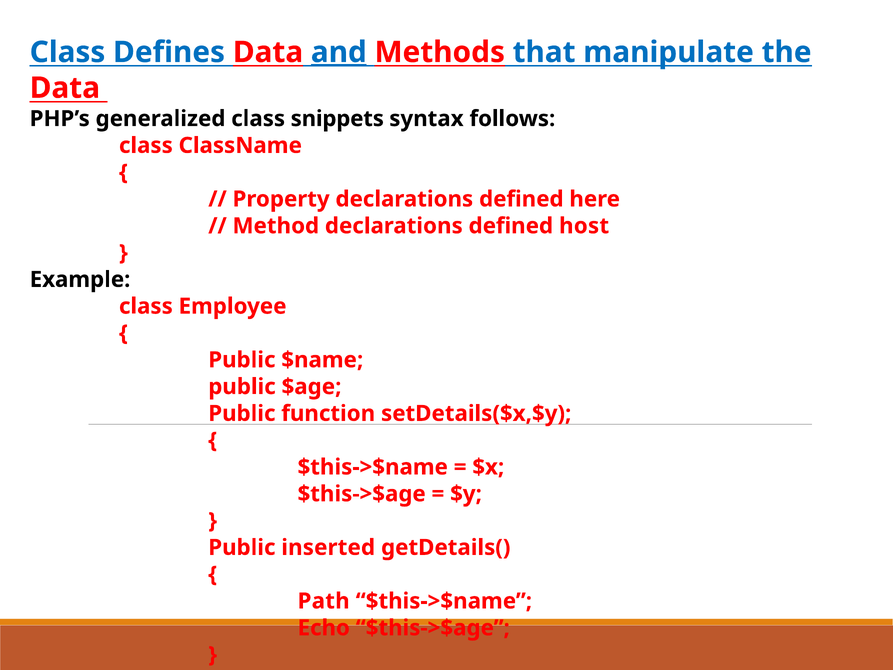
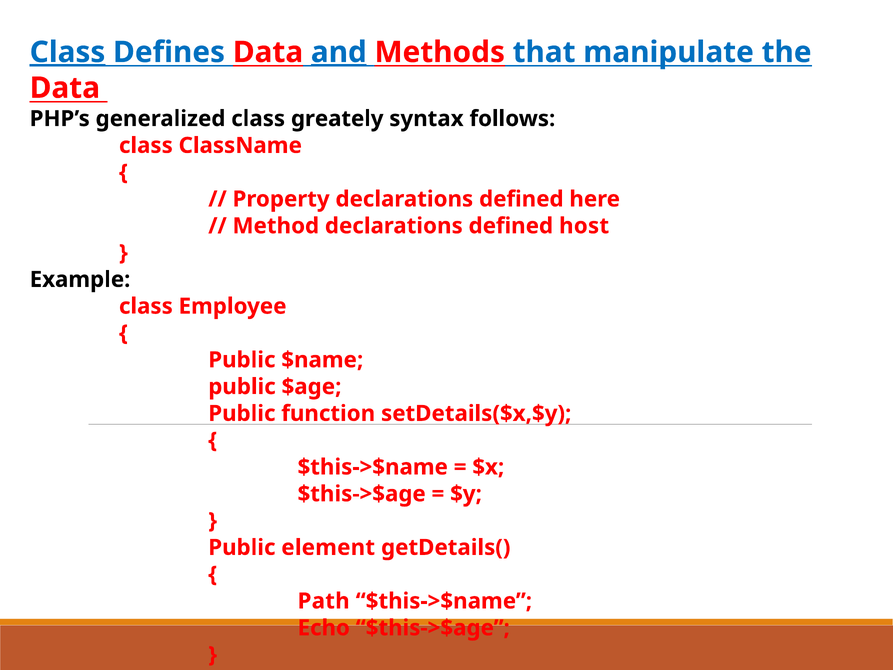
Class underline: none -> present (67, 52)
snippets: snippets -> greately (337, 119)
inserted: inserted -> element (328, 547)
